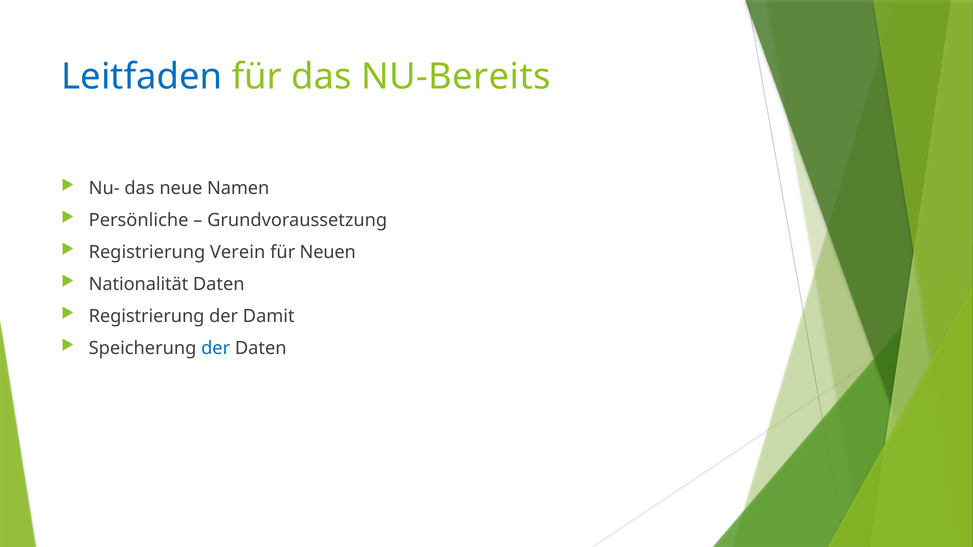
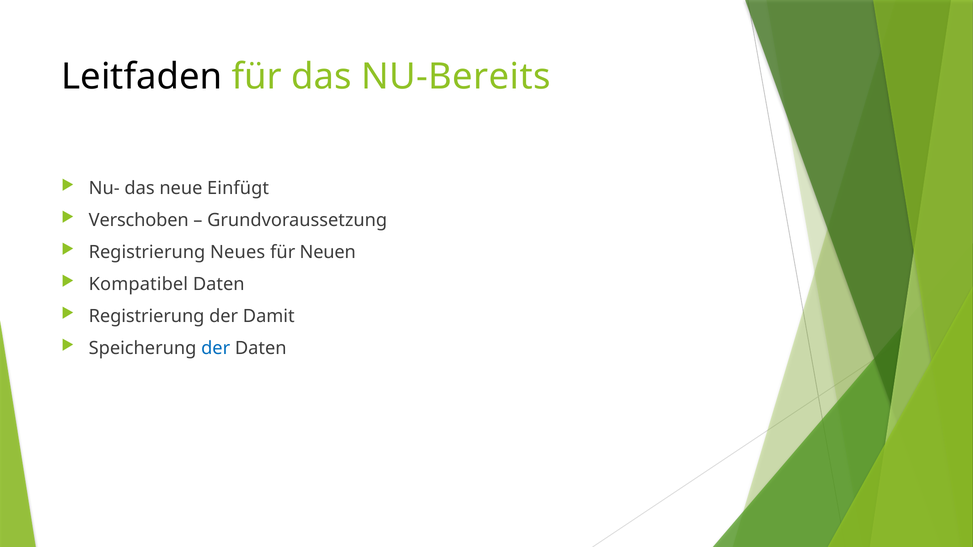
Leitfaden colour: blue -> black (142, 77)
Namen: Namen -> Einfügt (238, 188)
Persönliche: Persönliche -> Verschoben (139, 220)
Verein: Verein -> Neues (238, 252)
Nationalität: Nationalität -> Kompatibel (138, 284)
